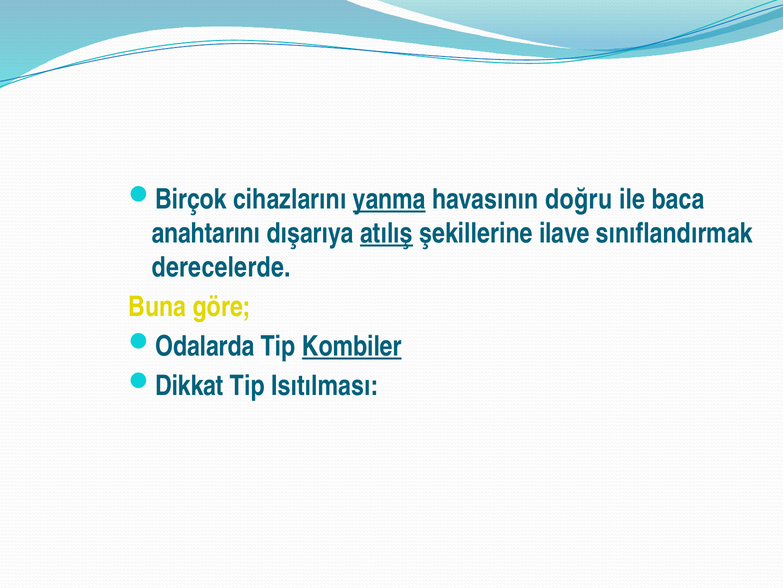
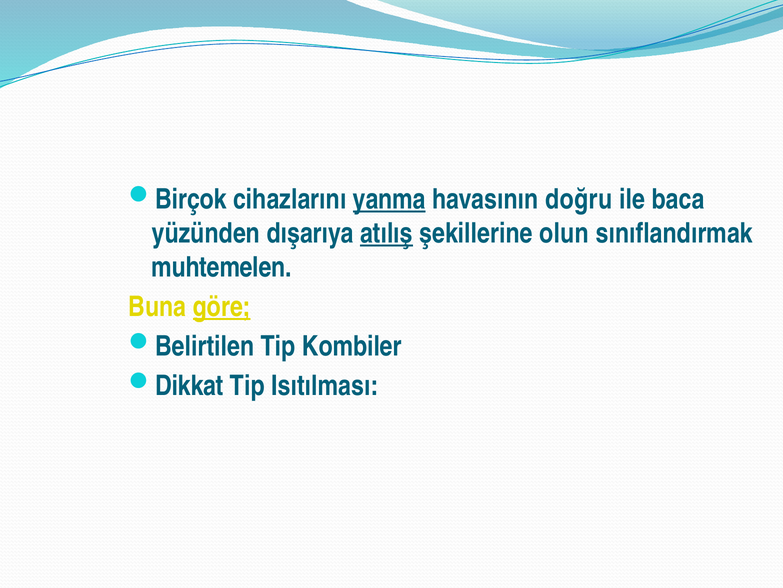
anahtarını: anahtarını -> yüzünden (206, 233)
ilave: ilave -> olun (564, 233)
derecelerde: derecelerde -> muhtemelen (221, 267)
göre underline: none -> present (222, 306)
Odalarda: Odalarda -> Belirtilen (205, 346)
Kombiler underline: present -> none (352, 346)
